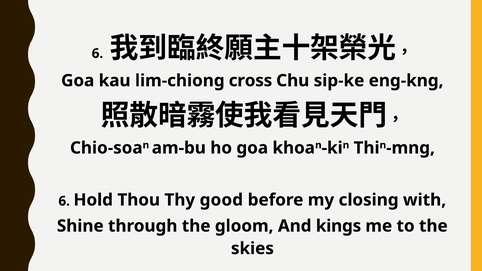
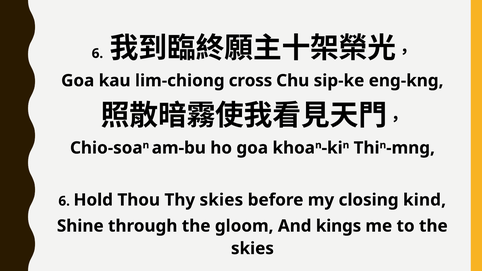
Thy good: good -> skies (221, 200)
with: with -> kind (424, 200)
